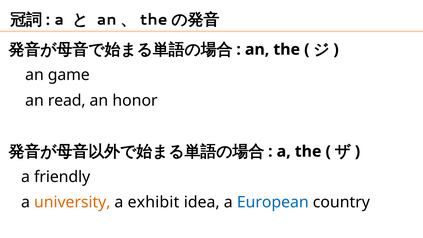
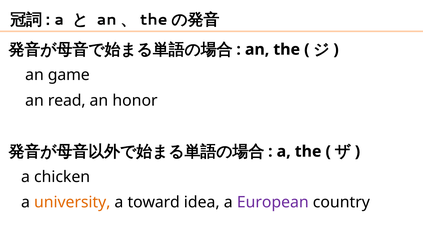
friendly: friendly -> chicken (62, 177)
exhibit: exhibit -> toward (154, 202)
European colour: blue -> purple (273, 202)
